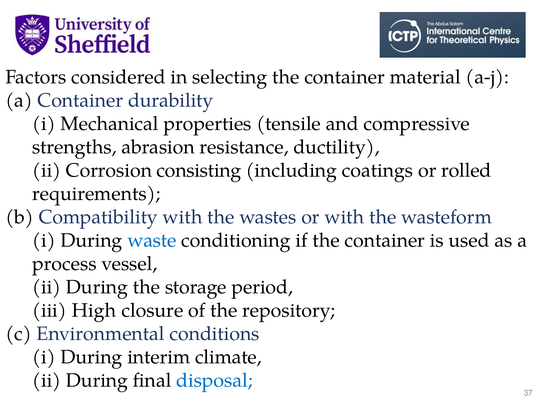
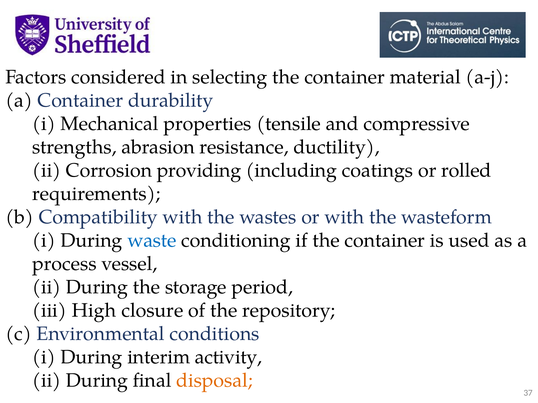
consisting: consisting -> providing (199, 171)
climate: climate -> activity (228, 358)
disposal colour: blue -> orange (214, 381)
